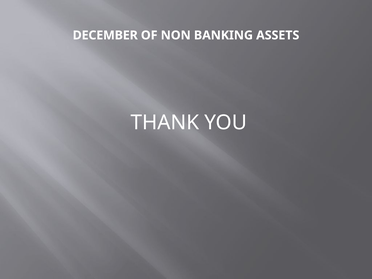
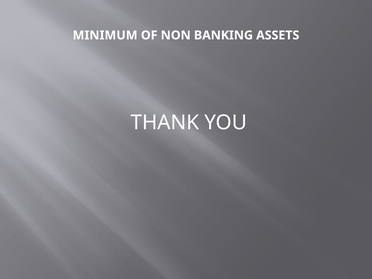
DECEMBER: DECEMBER -> MINIMUM (105, 35)
